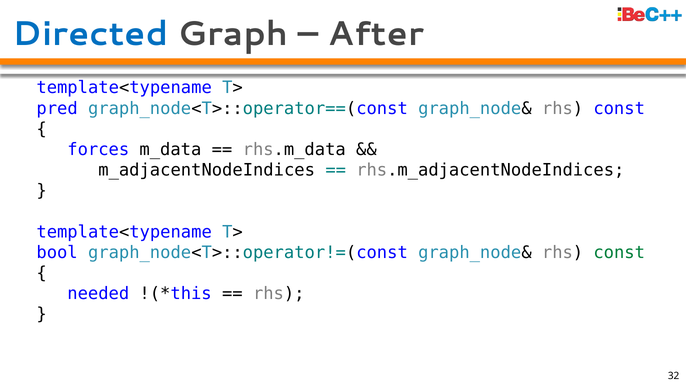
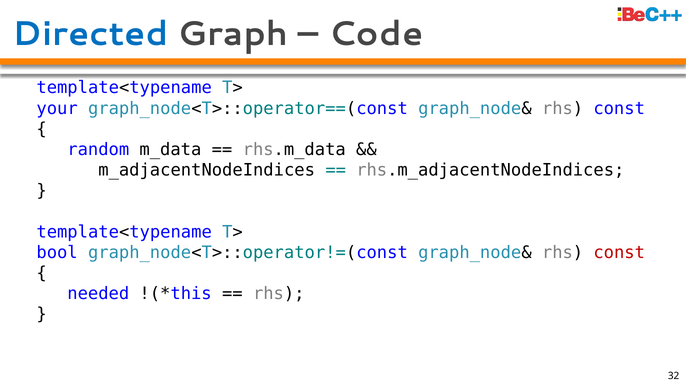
After: After -> Code (376, 34)
pred: pred -> your (57, 108)
forces: forces -> random (98, 150)
const colour: green -> red (619, 252)
